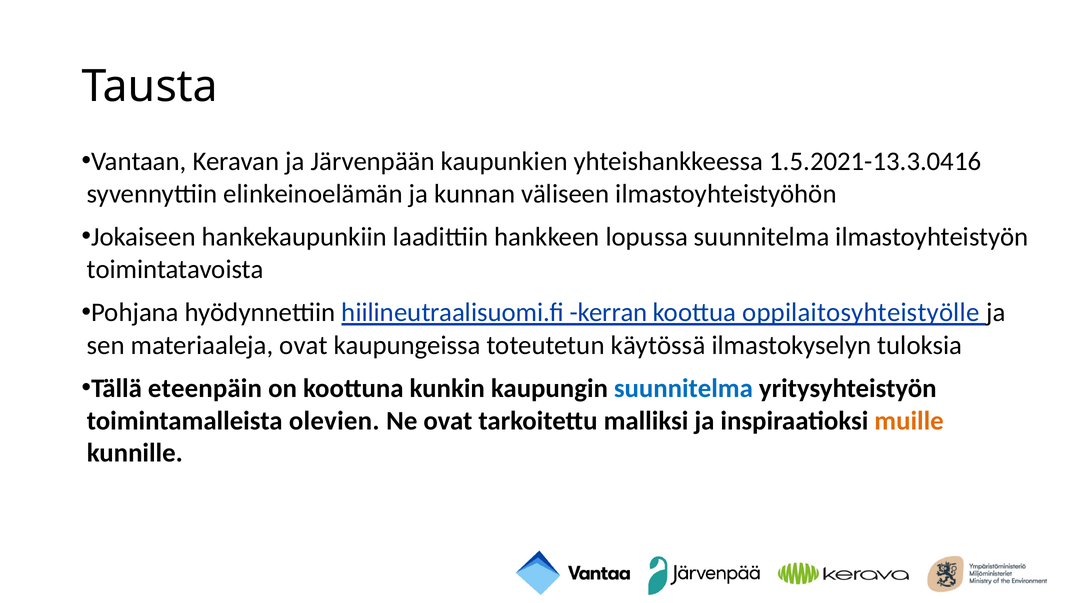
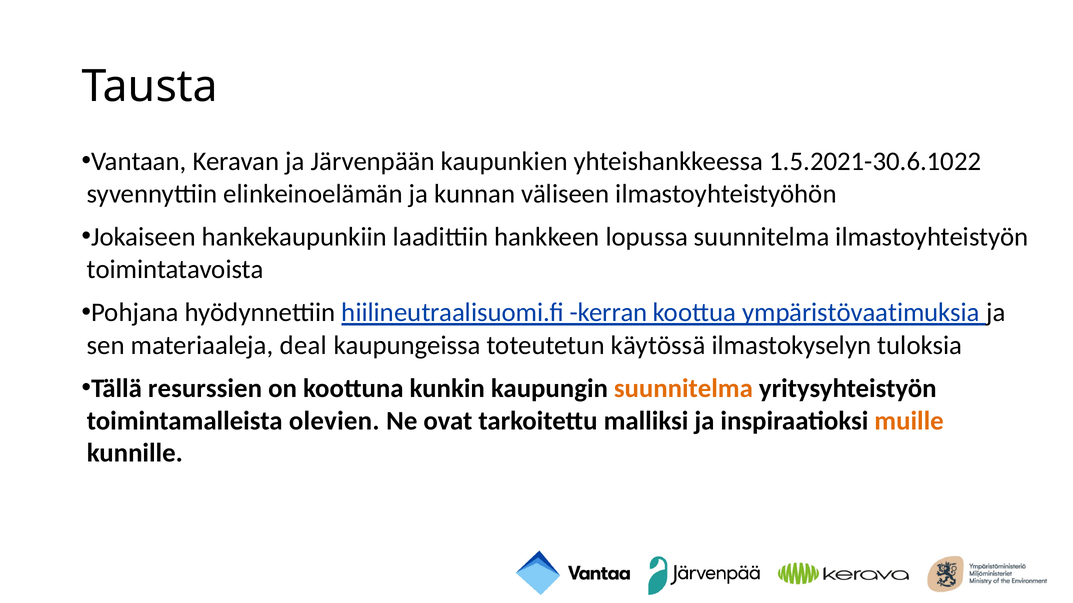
1.5.2021-13.3.0416: 1.5.2021-13.3.0416 -> 1.5.2021-30.6.1022 (875, 162)
oppilaitosyhteistyölle: oppilaitosyhteistyölle -> ympäristövaatimuksia (861, 313)
materiaaleja ovat: ovat -> deal (304, 346)
eteenpäin: eteenpäin -> resurssien (205, 389)
suunnitelma colour: blue -> orange (683, 389)
